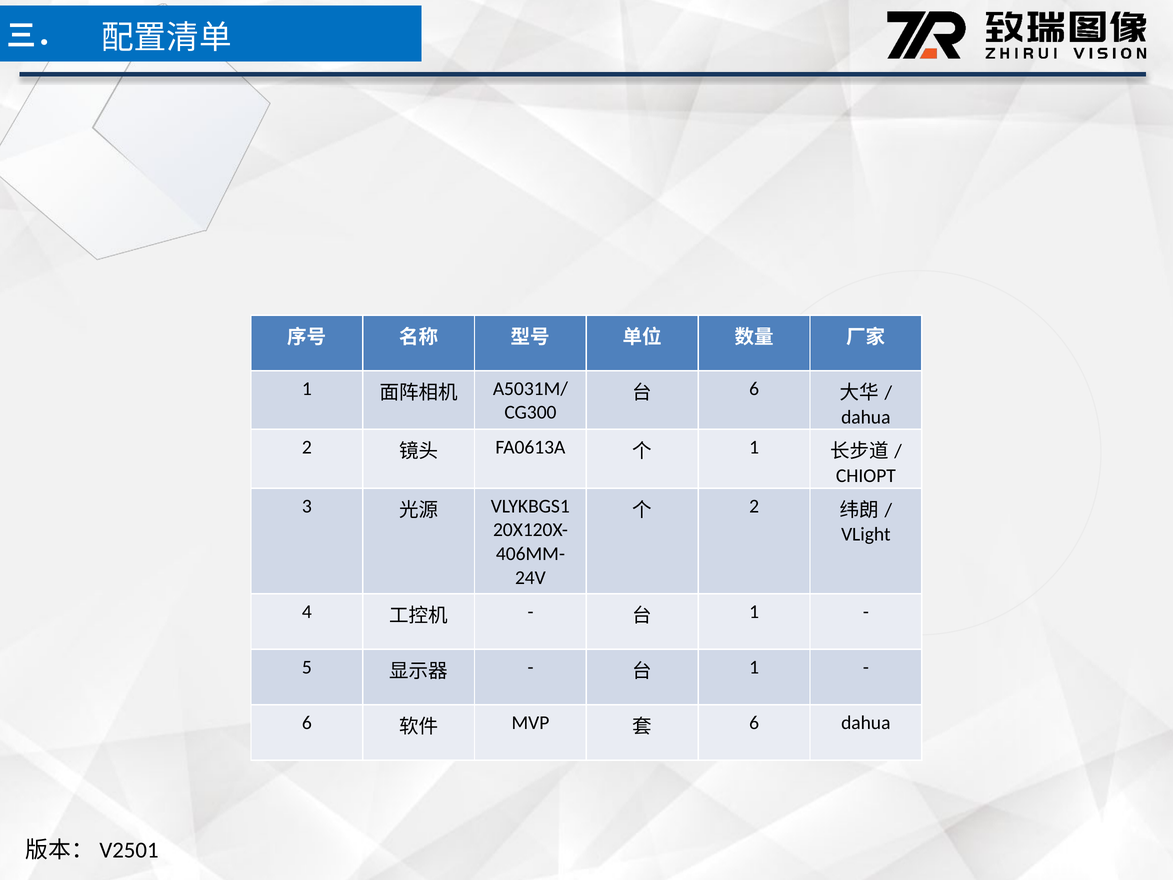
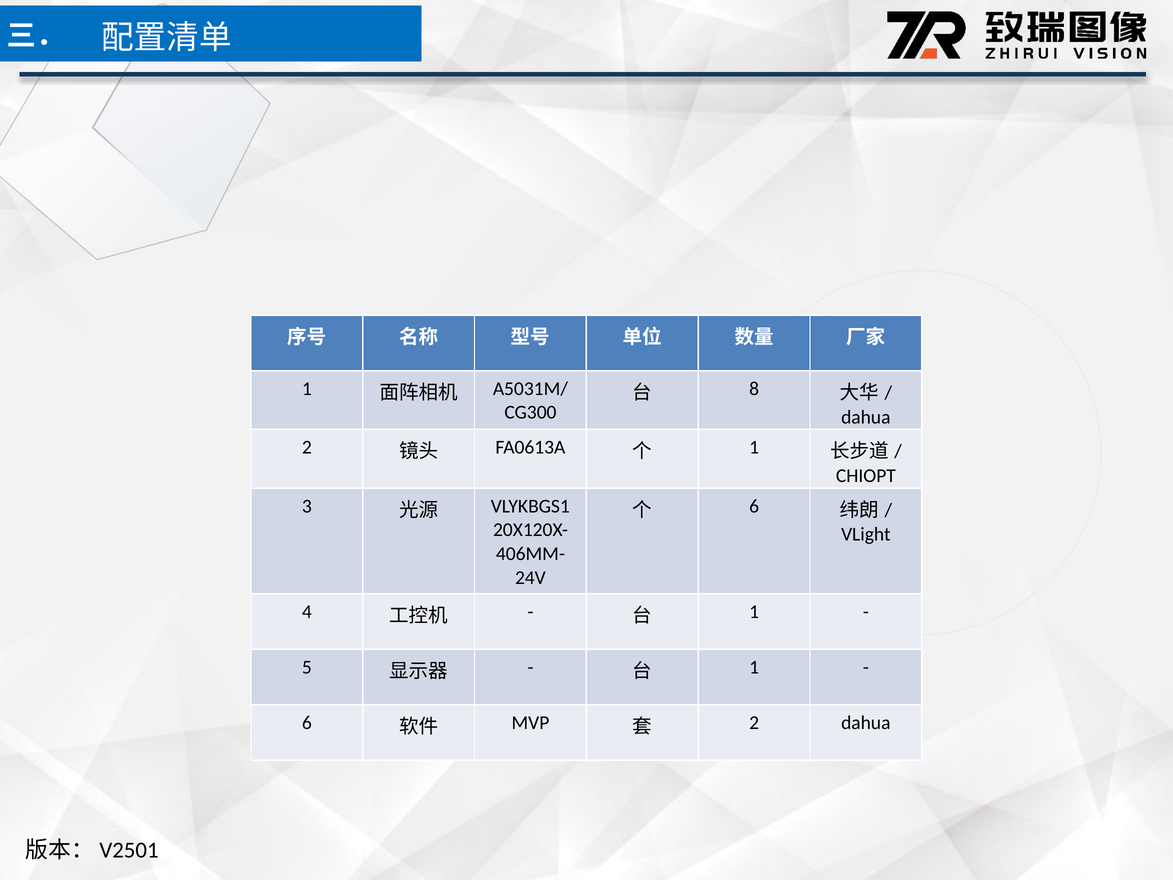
6: 6 -> 8 (754, 389)
2: 2 -> 6 (754, 506)
6: 6 -> 2 (754, 722)
